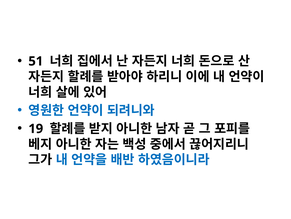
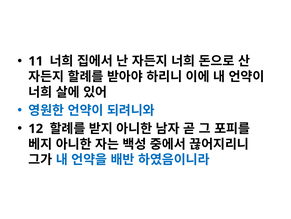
51: 51 -> 11 (36, 61)
19: 19 -> 12 (36, 128)
